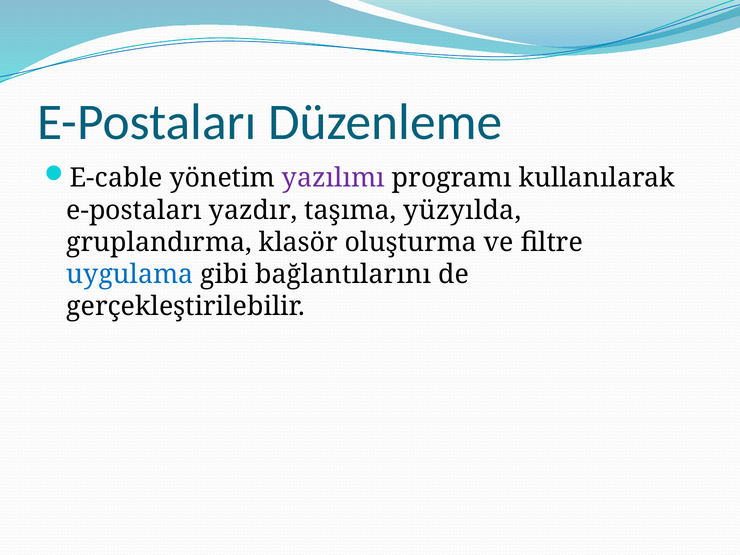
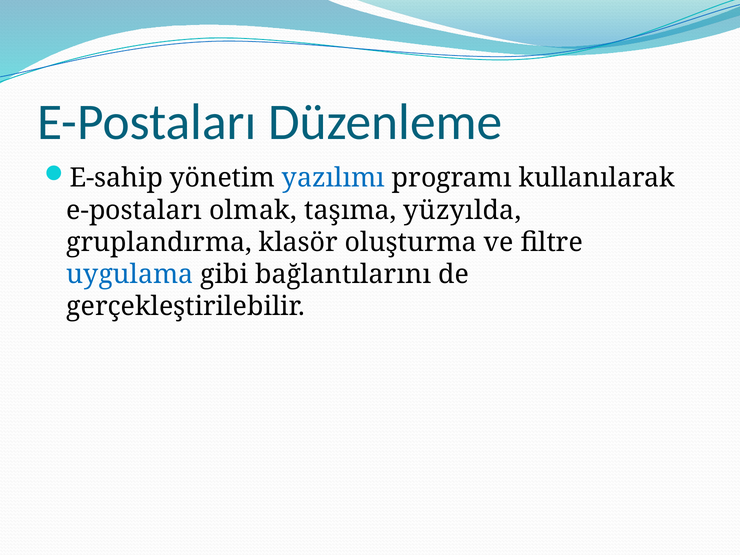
E-cable: E-cable -> E-sahip (116, 178)
yazılımı colour: purple -> blue (333, 178)
yazdır: yazdır -> olmak (253, 210)
